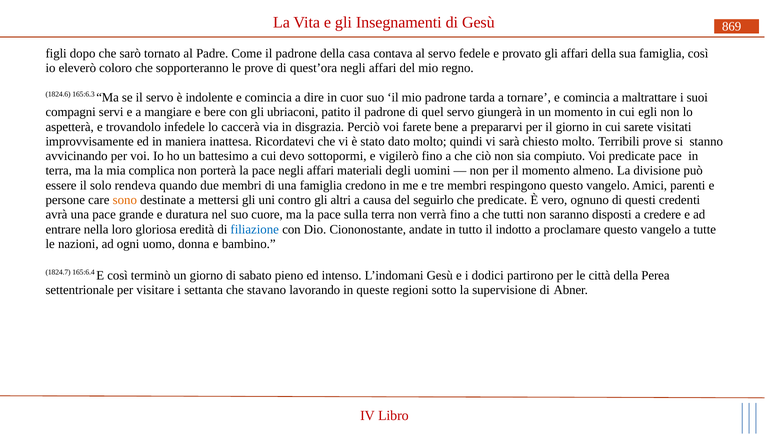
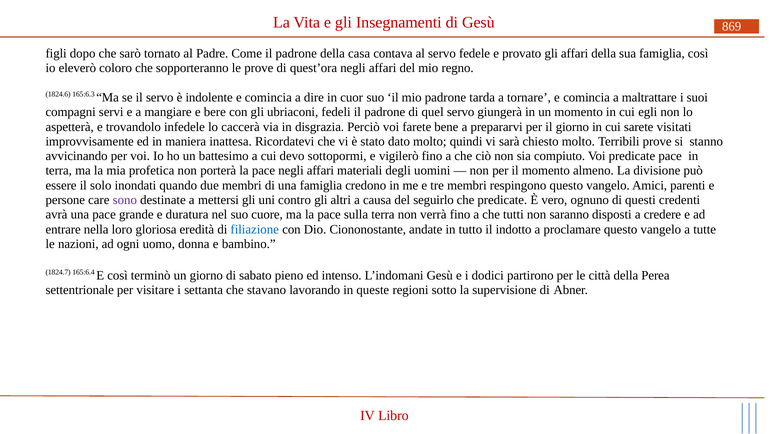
patito: patito -> fedeli (336, 112)
complica: complica -> profetica (152, 171)
rendeva: rendeva -> inondati (135, 186)
sono colour: orange -> purple (125, 200)
